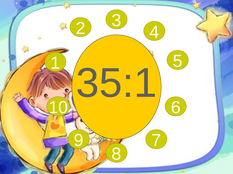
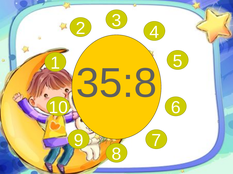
35:1: 35:1 -> 35:8 (116, 84)
